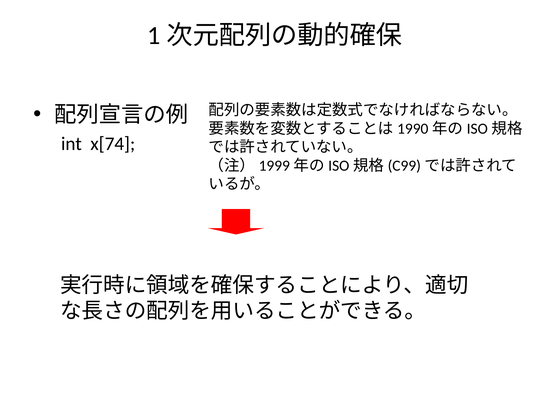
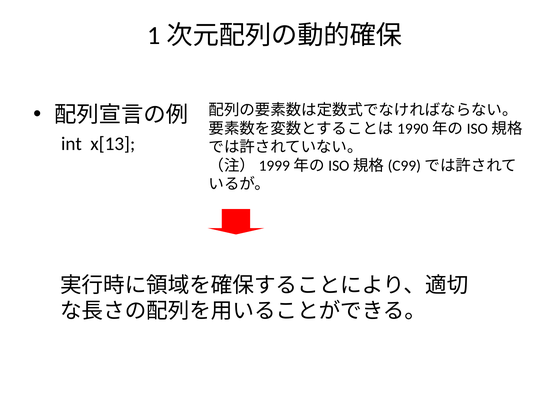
x[74: x[74 -> x[13 (113, 144)
